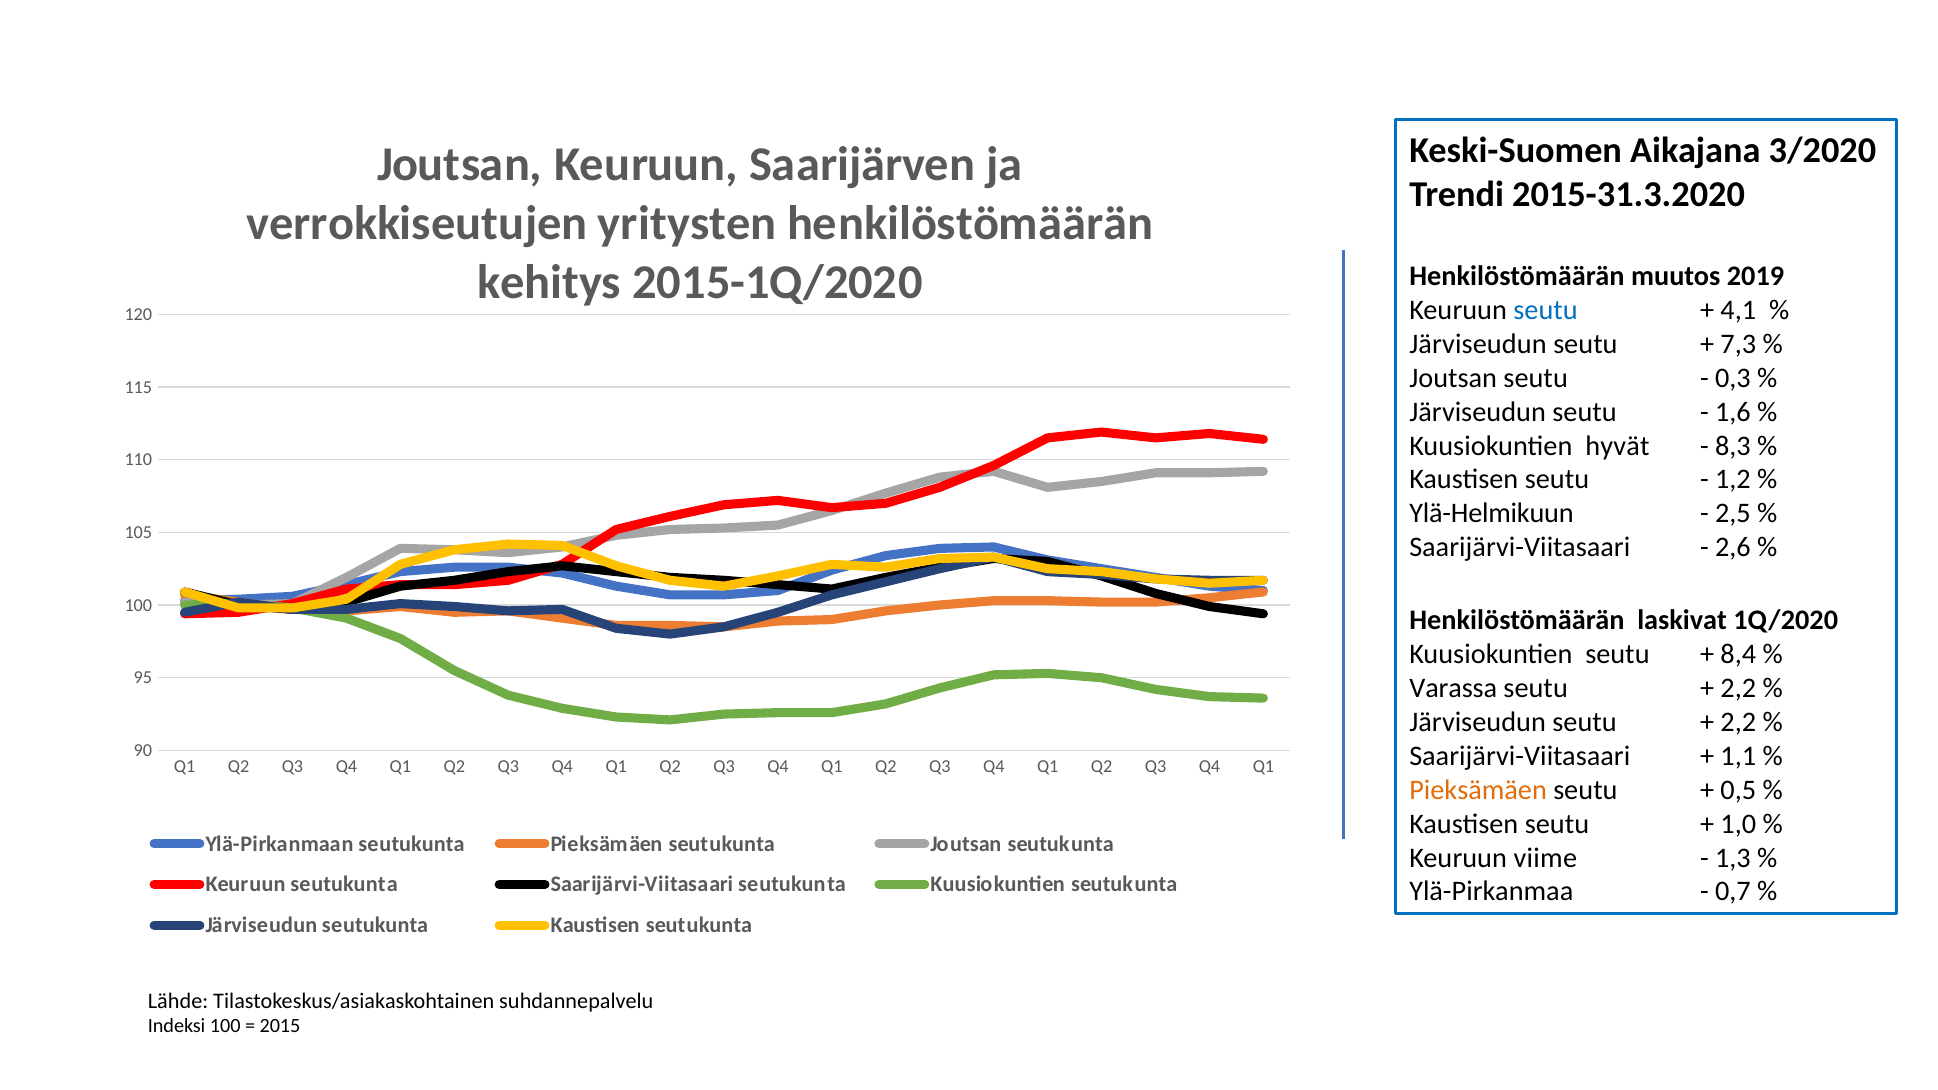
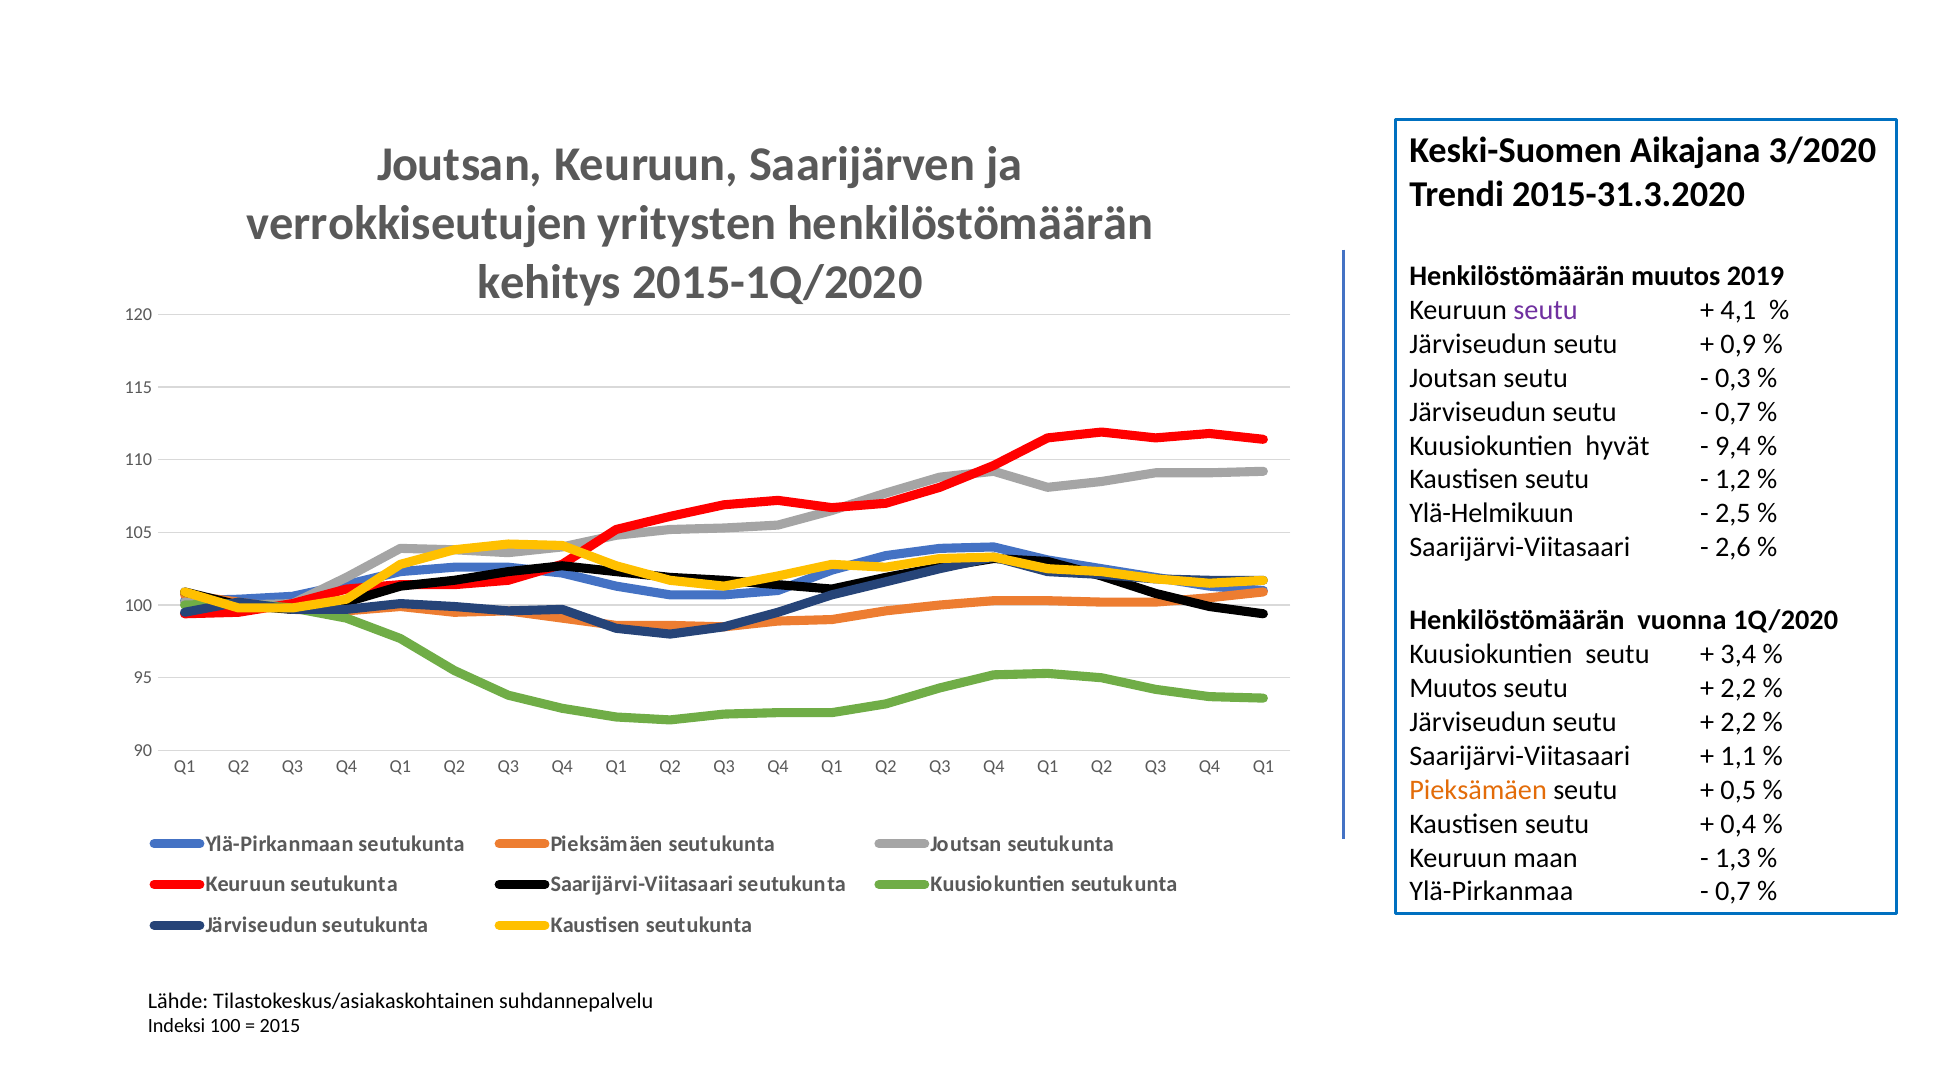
seutu colour: blue -> purple (1546, 310)
7,3: 7,3 -> 0,9 (1738, 344)
1,6: 1,6 -> 0,7 (1733, 412)
8,3: 8,3 -> 9,4 (1733, 446)
laskivat: laskivat -> vuonna (1682, 620)
8,4: 8,4 -> 3,4 (1738, 654)
Varassa: Varassa -> Muutos (1453, 688)
1,0: 1,0 -> 0,4 (1738, 824)
viime: viime -> maan (1546, 858)
